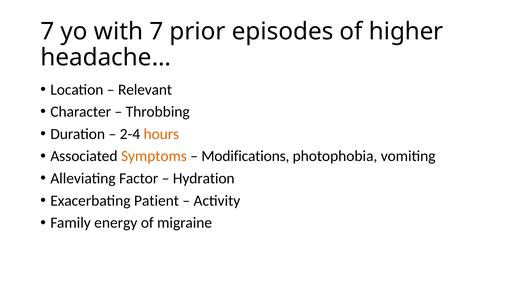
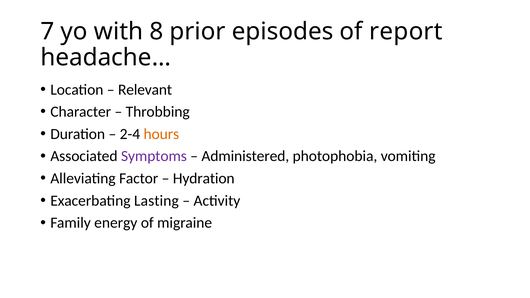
with 7: 7 -> 8 (156, 31)
higher: higher -> report (406, 31)
Symptoms colour: orange -> purple (154, 156)
Modifications: Modifications -> Administered (245, 156)
Patient: Patient -> Lasting (156, 201)
